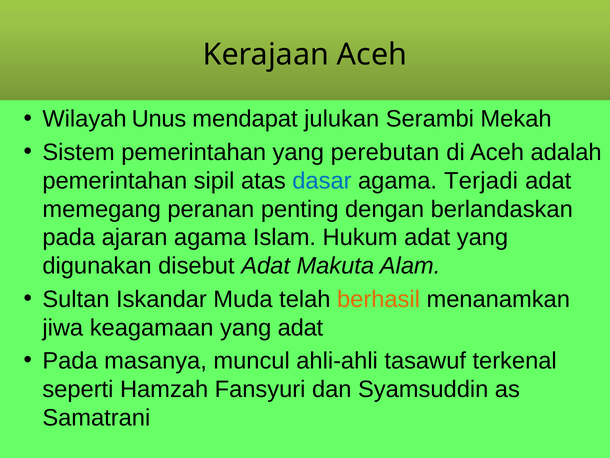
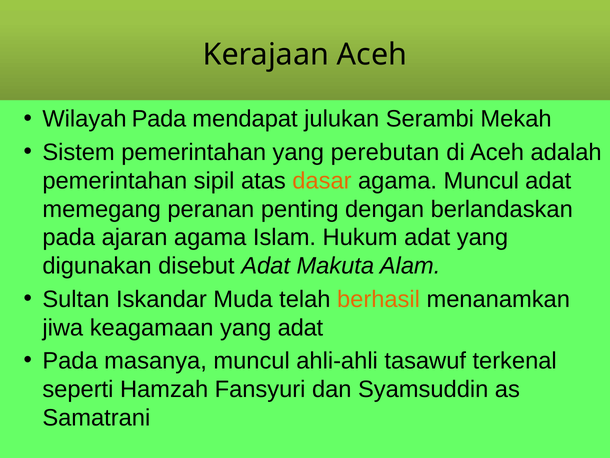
Wilayah Unus: Unus -> Pada (159, 119)
dasar colour: blue -> orange (322, 181)
agama Terjadi: Terjadi -> Muncul (481, 181)
